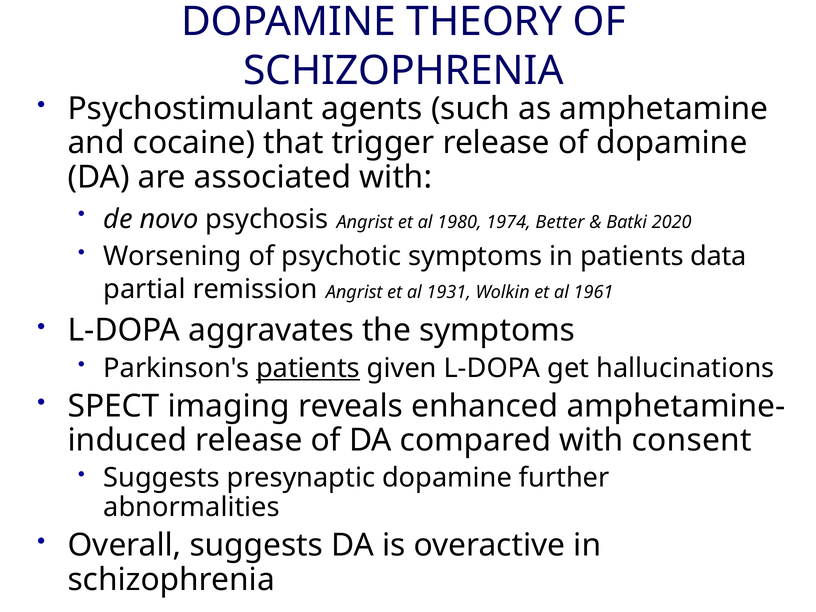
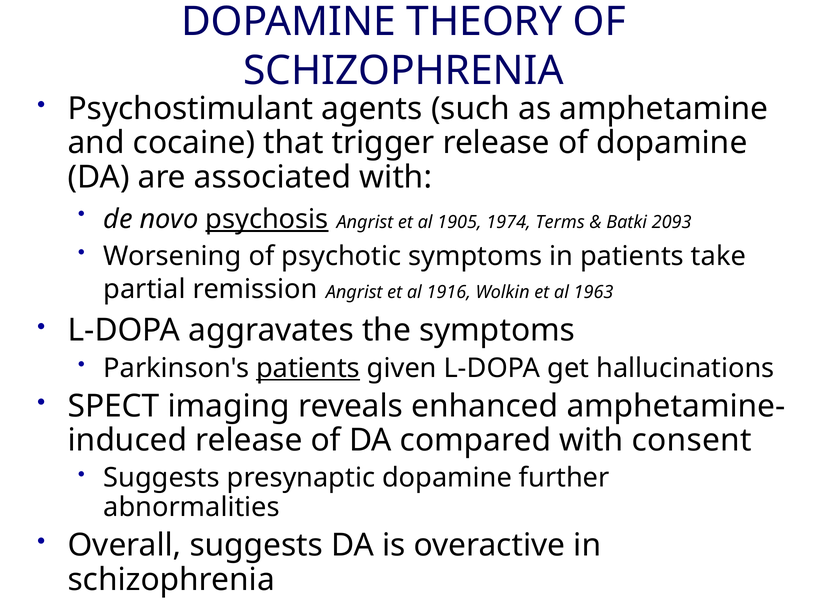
psychosis underline: none -> present (267, 219)
1980: 1980 -> 1905 (459, 222)
Better: Better -> Terms (560, 222)
2020: 2020 -> 2093 (672, 222)
data: data -> take (718, 256)
1931: 1931 -> 1916 (449, 292)
1961: 1961 -> 1963 (594, 292)
